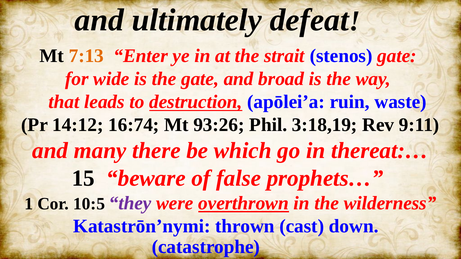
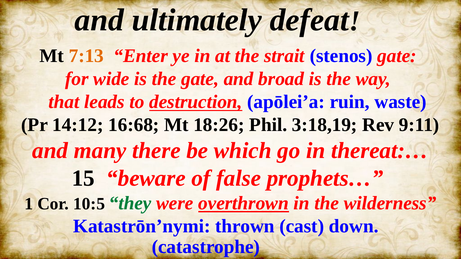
16:74: 16:74 -> 16:68 (134, 125)
93:26: 93:26 -> 18:26 (219, 125)
they colour: purple -> green (130, 203)
